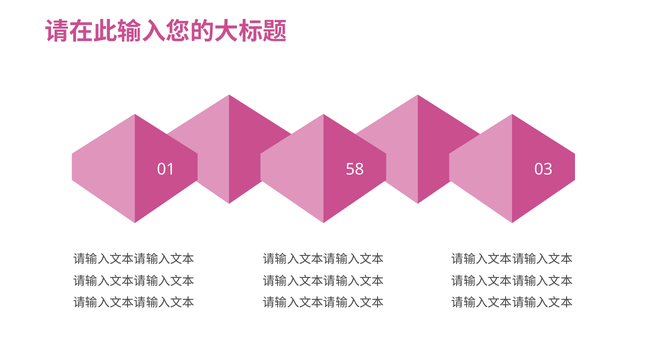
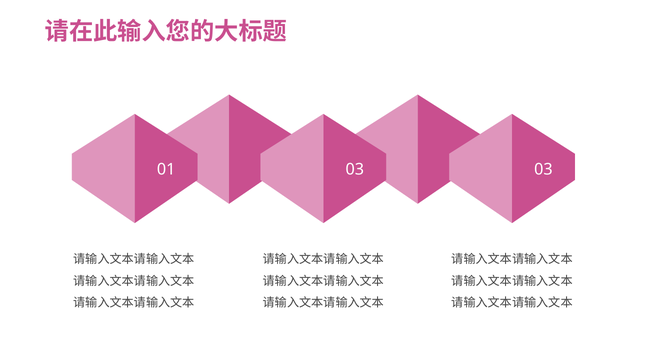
01 58: 58 -> 03 (355, 170)
